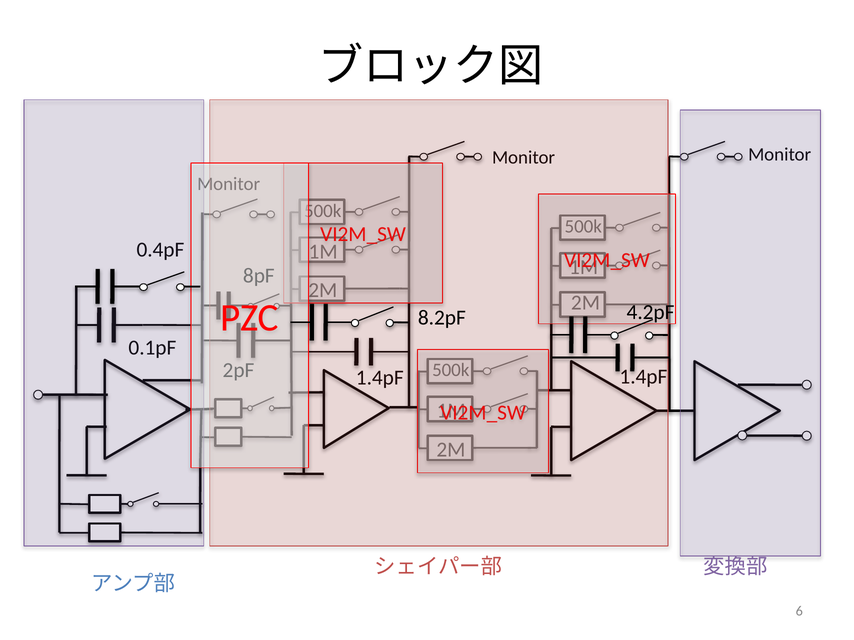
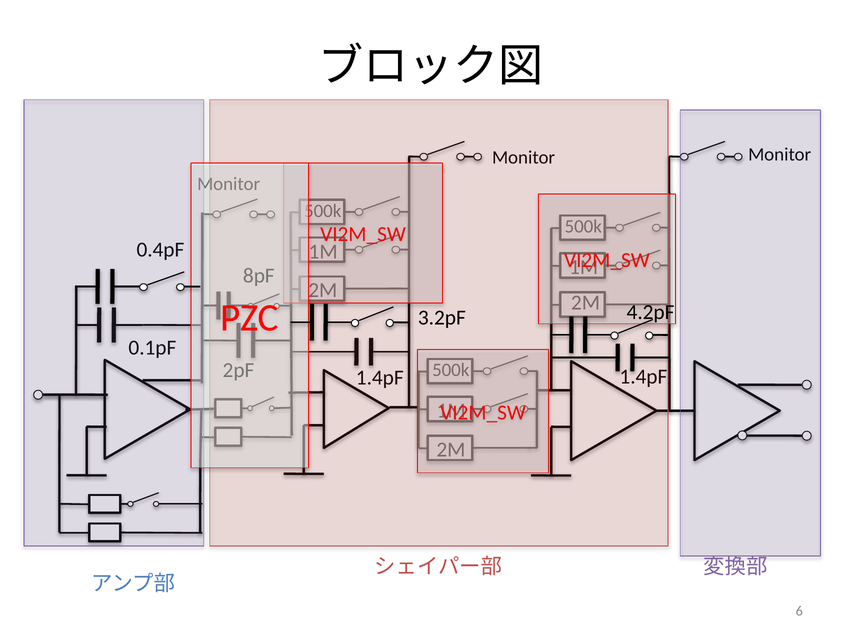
8.2pF: 8.2pF -> 3.2pF (442, 318)
